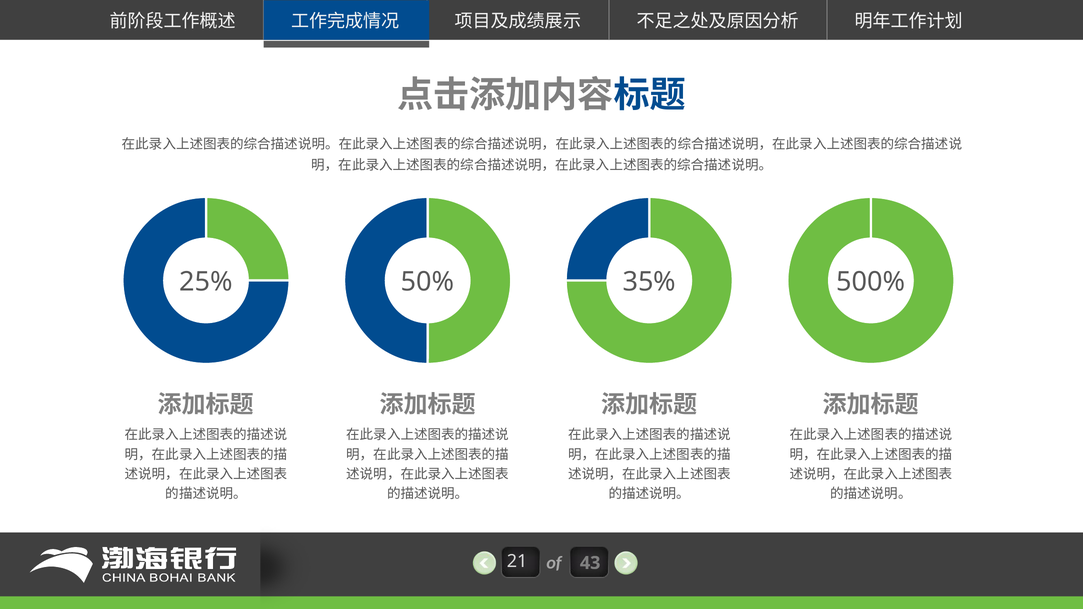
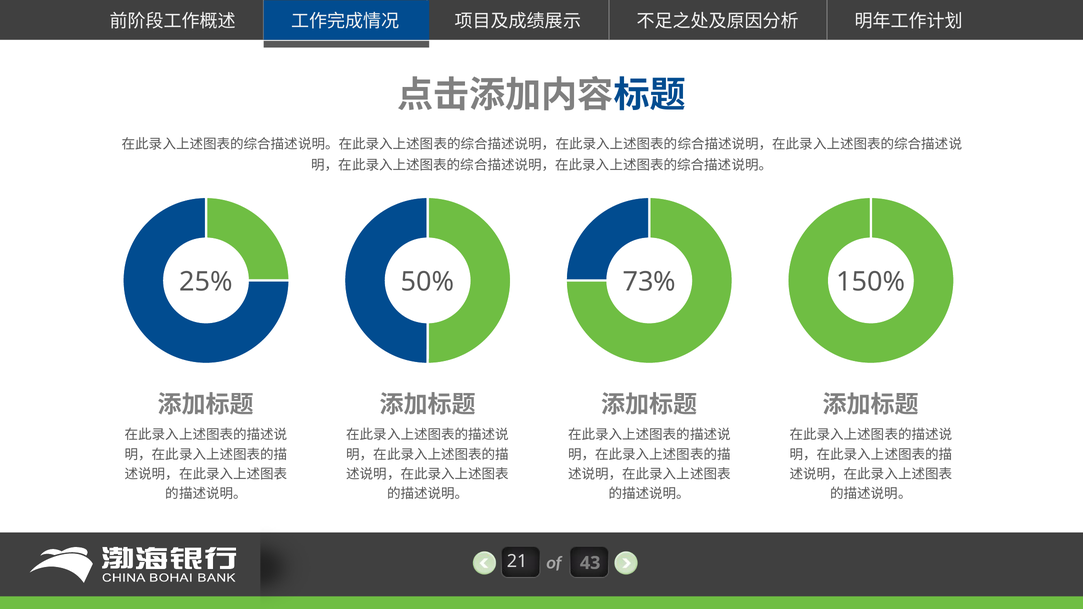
35%: 35% -> 73% (649, 282)
500%: 500% -> 150% (871, 282)
